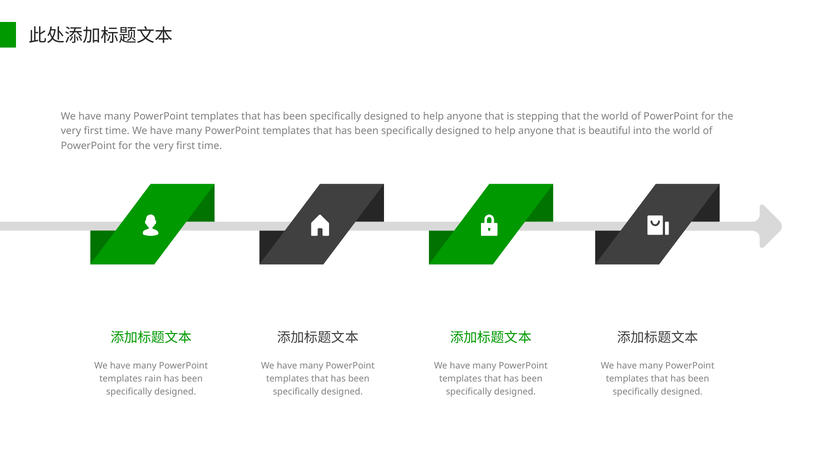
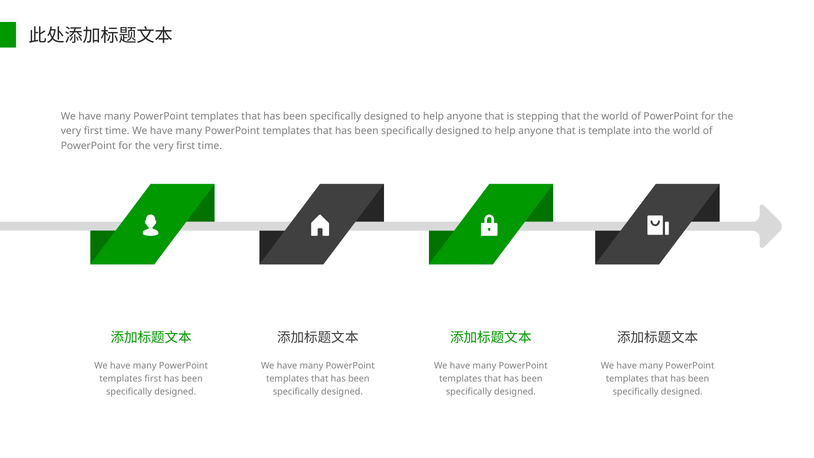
beautiful: beautiful -> template (609, 131)
templates rain: rain -> first (153, 379)
